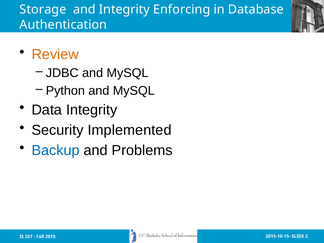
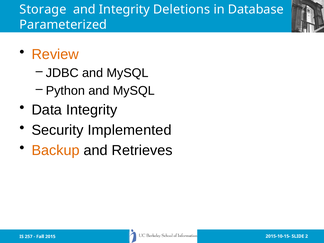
Enforcing: Enforcing -> Deletions (182, 10)
Authentication: Authentication -> Parameterized (63, 25)
Backup colour: blue -> orange (56, 150)
Problems: Problems -> Retrieves (142, 150)
